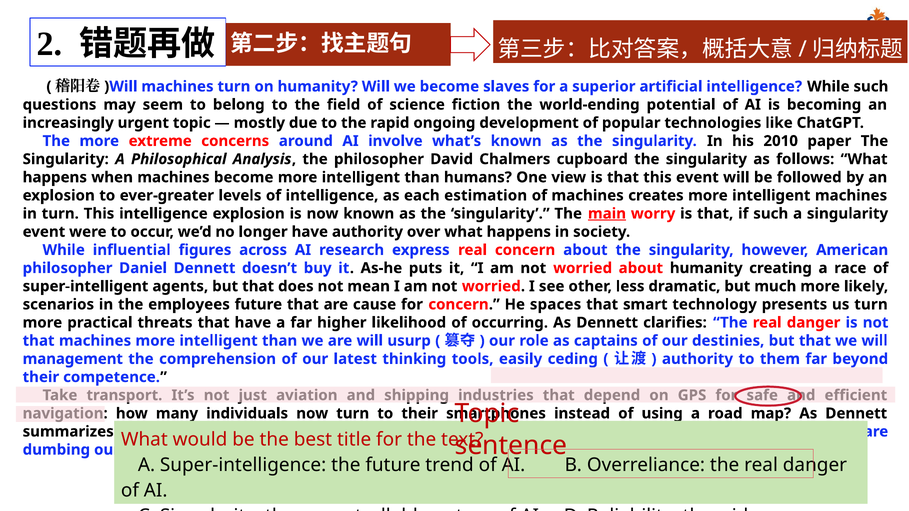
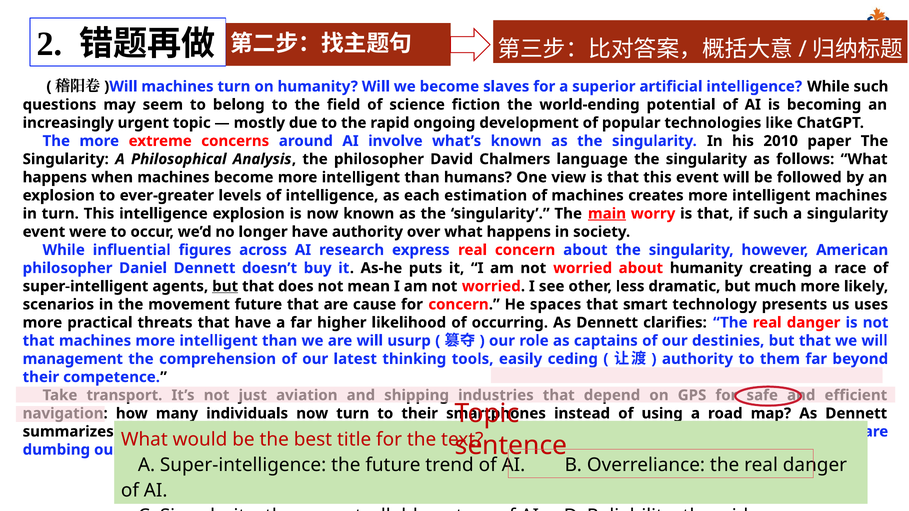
cupboard: cupboard -> language (592, 159)
but underline: none -> present (225, 286)
employees: employees -> movement (189, 305)
us turn: turn -> uses (871, 305)
